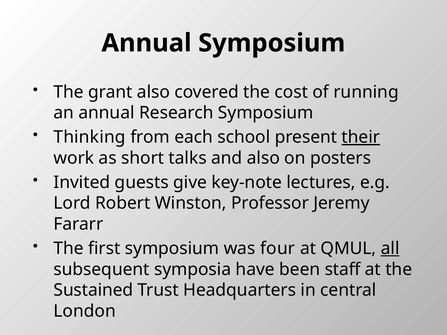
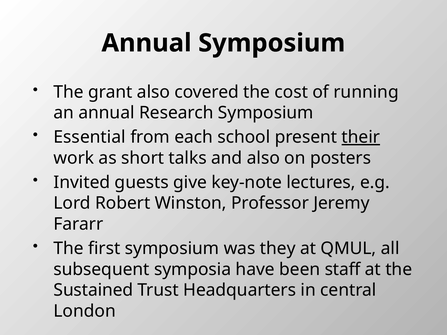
Thinking: Thinking -> Essential (90, 137)
four: four -> they (278, 249)
all underline: present -> none (390, 249)
